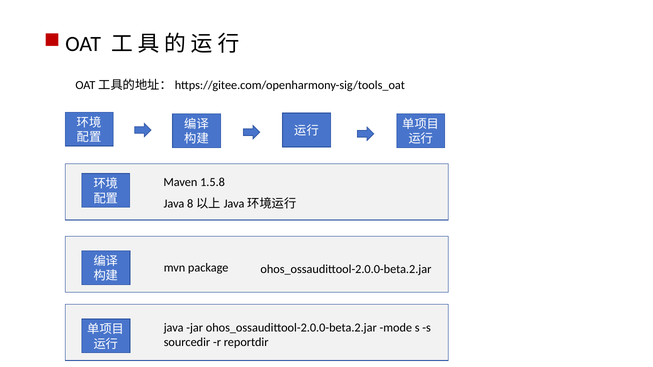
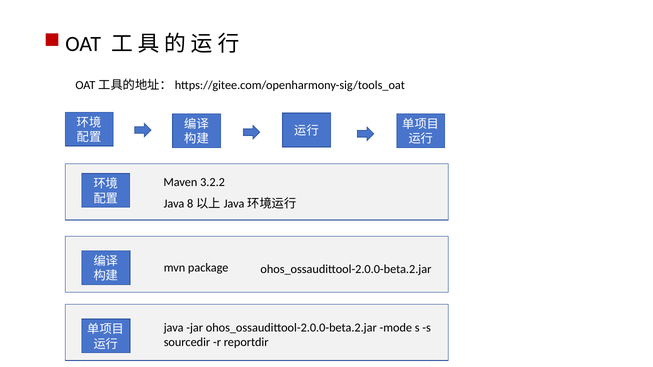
1.5.8: 1.5.8 -> 3.2.2 (213, 182)
